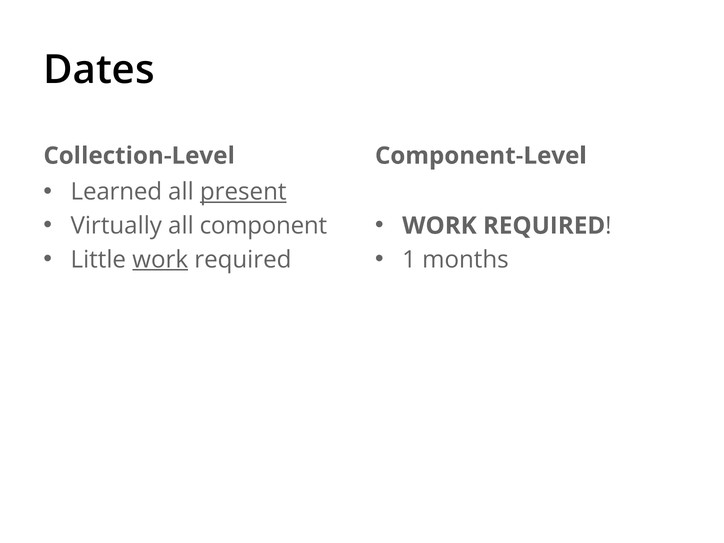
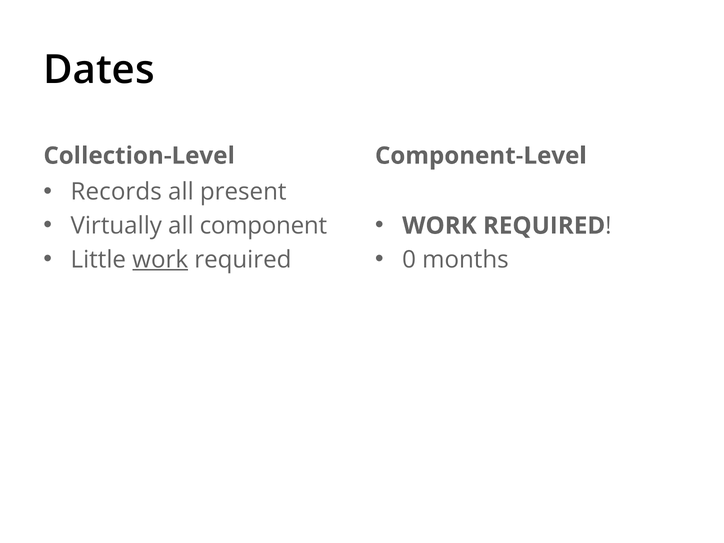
Learned: Learned -> Records (116, 192)
present underline: present -> none (243, 192)
1: 1 -> 0 (409, 260)
